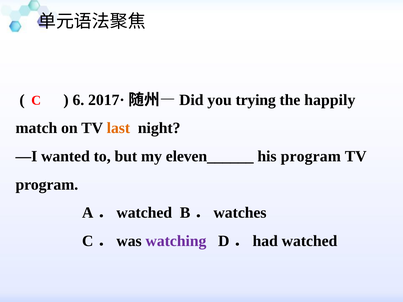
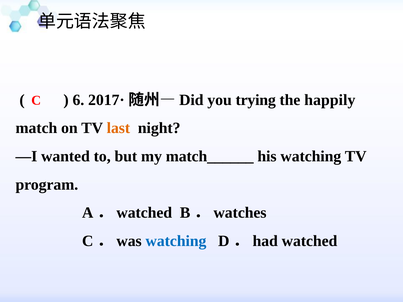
eleven______: eleven______ -> match______ (210, 156)
his program: program -> watching (311, 156)
watching colour: purple -> blue (176, 241)
